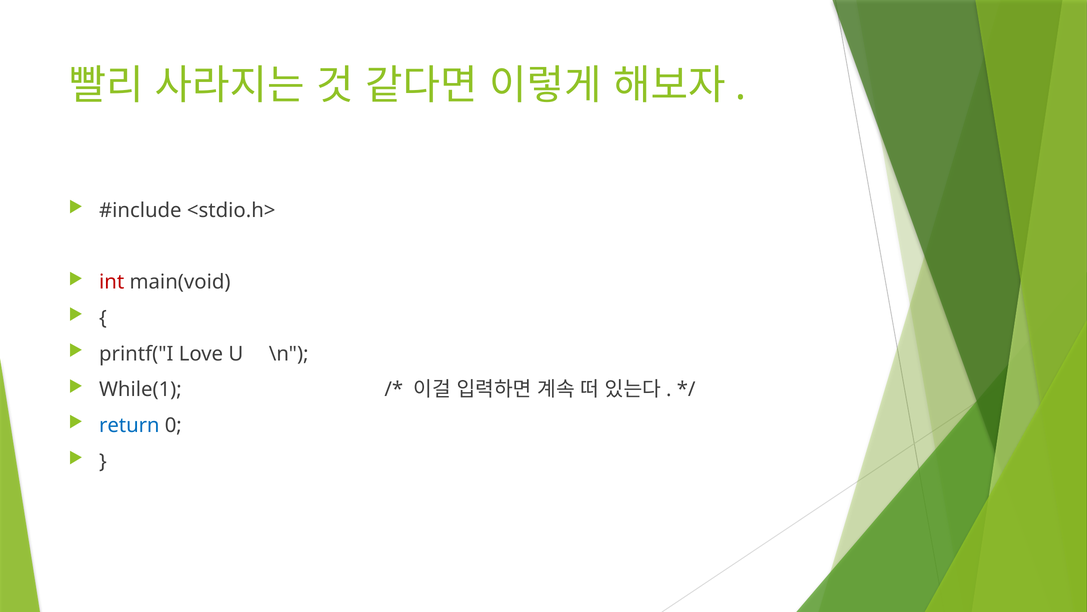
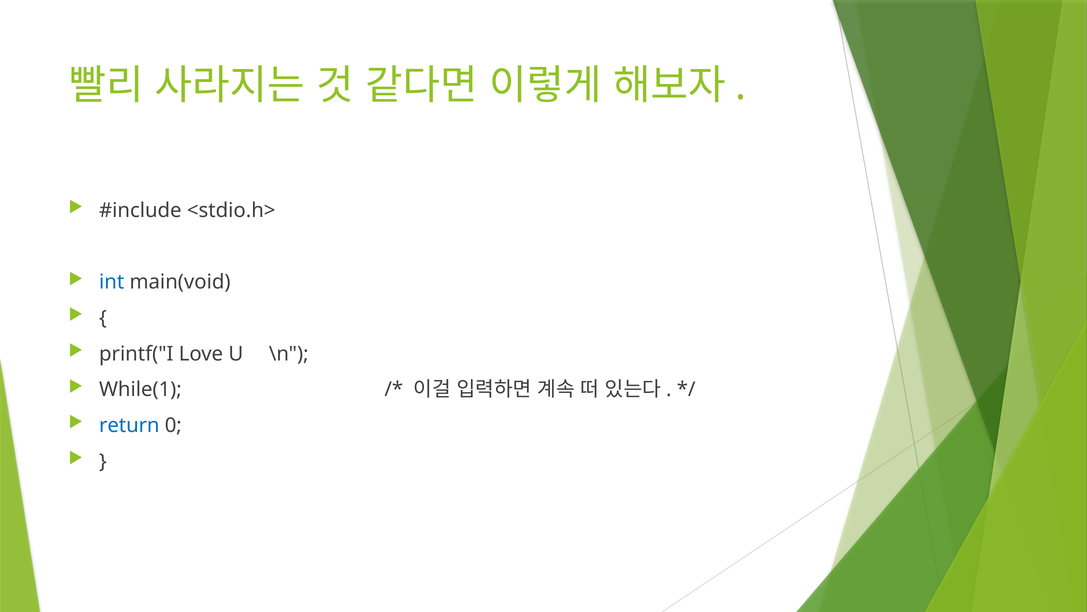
int colour: red -> blue (112, 282)
